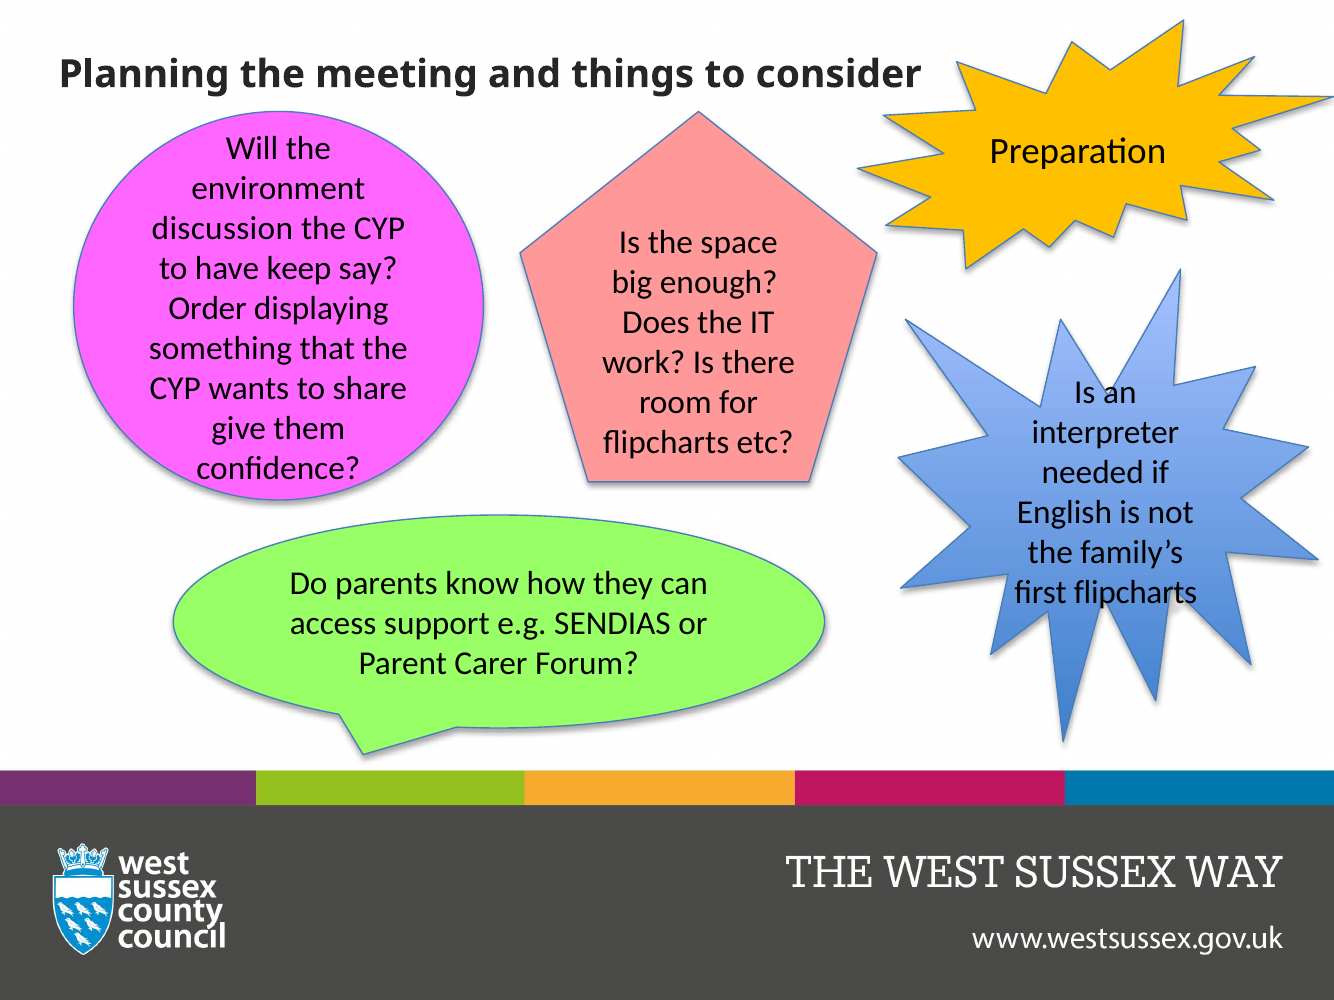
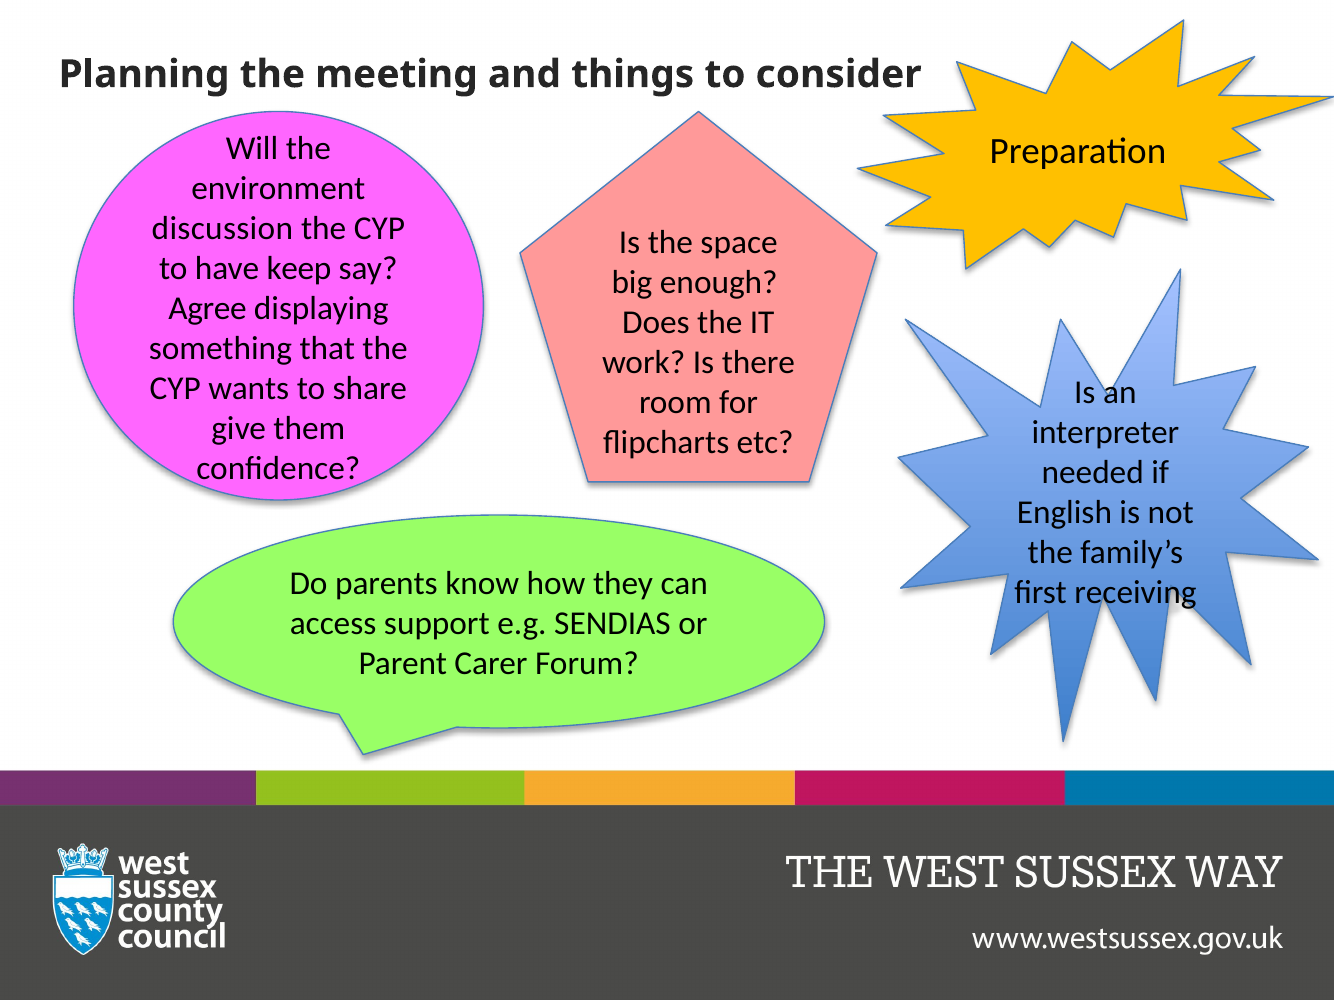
Order: Order -> Agree (208, 308)
first flipcharts: flipcharts -> receiving (1135, 593)
